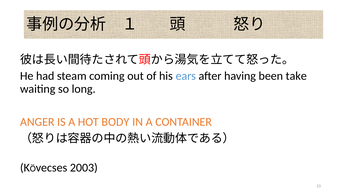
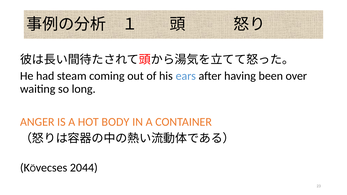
take: take -> over (296, 76)
2003: 2003 -> 2044 (84, 168)
